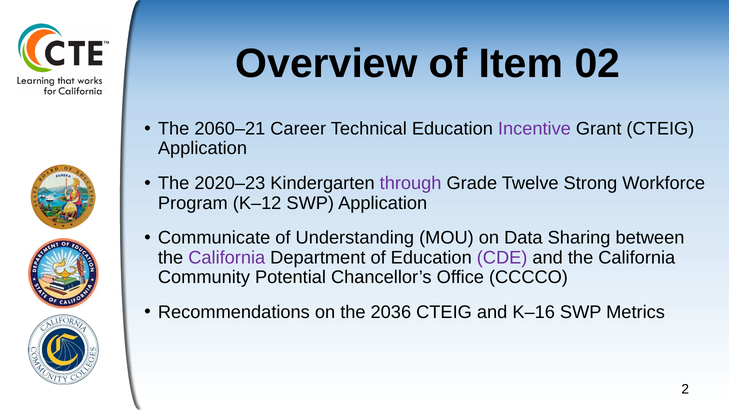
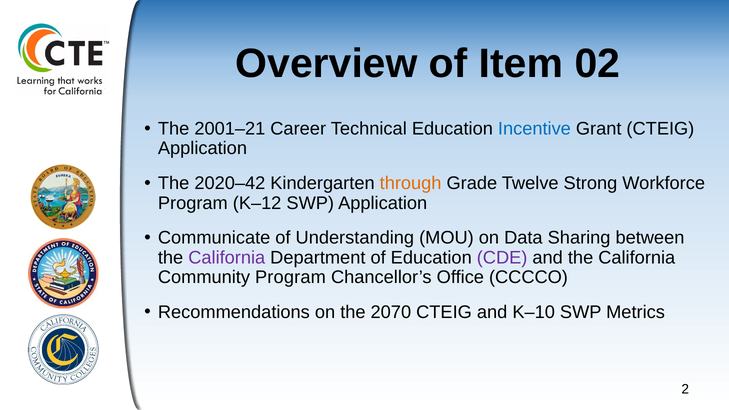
2060–21: 2060–21 -> 2001–21 (230, 129)
Incentive colour: purple -> blue (534, 129)
2020–23: 2020–23 -> 2020–42 (230, 183)
through colour: purple -> orange (411, 183)
Community Potential: Potential -> Program (290, 277)
2036: 2036 -> 2070 (391, 312)
K–16: K–16 -> K–10 (534, 312)
